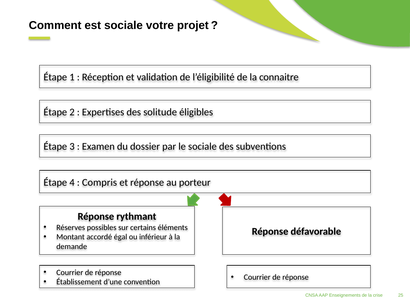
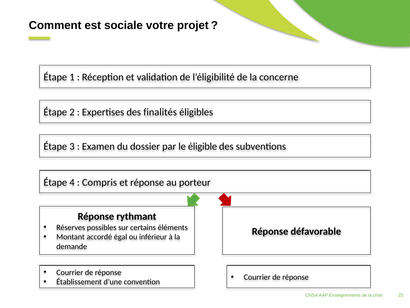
connaitre: connaitre -> concerne (279, 77)
solitude: solitude -> finalités (160, 112)
le sociale: sociale -> éligible (203, 146)
